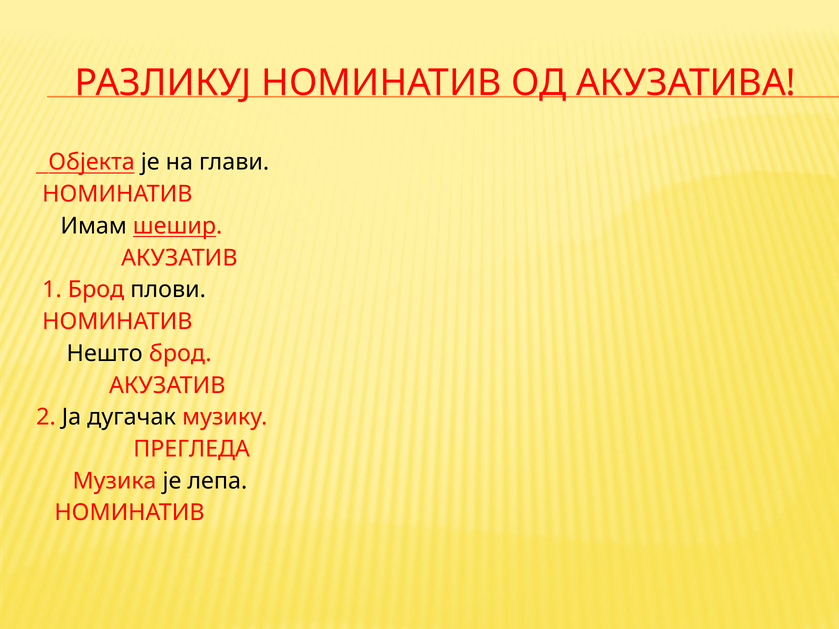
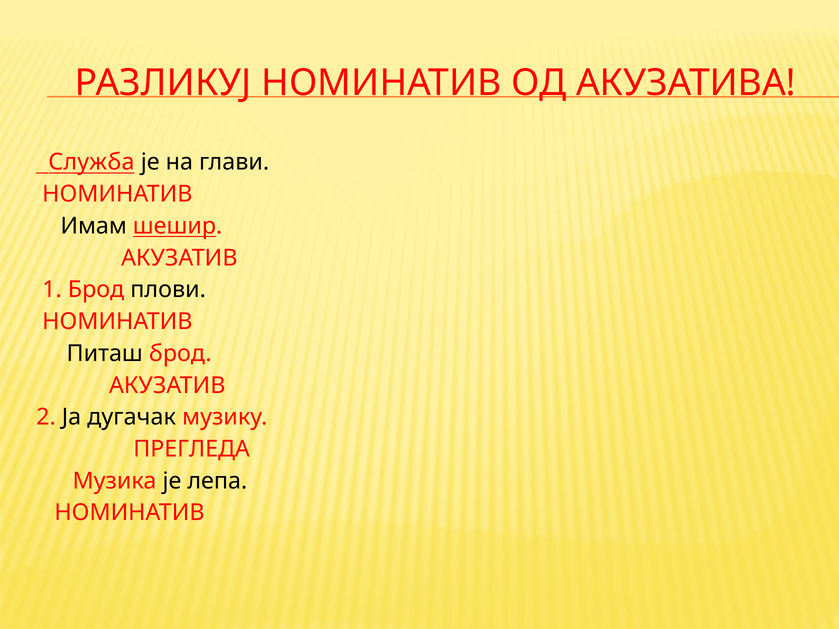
Објекта: Објекта -> Служба (91, 162)
Нешто: Нешто -> Питаш (105, 354)
